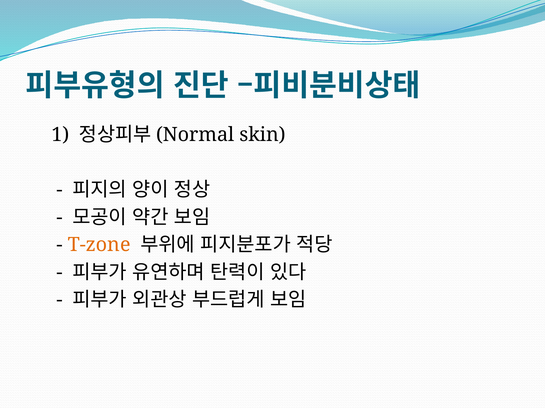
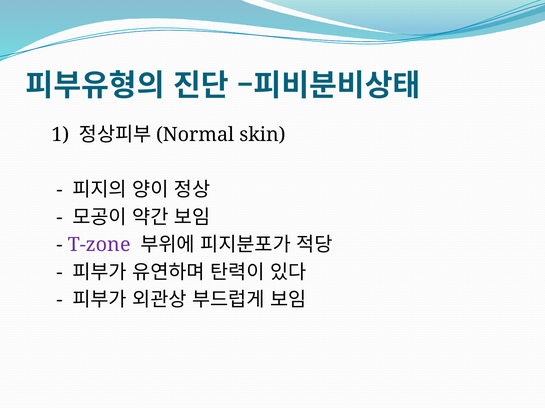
T-zone colour: orange -> purple (99, 245)
